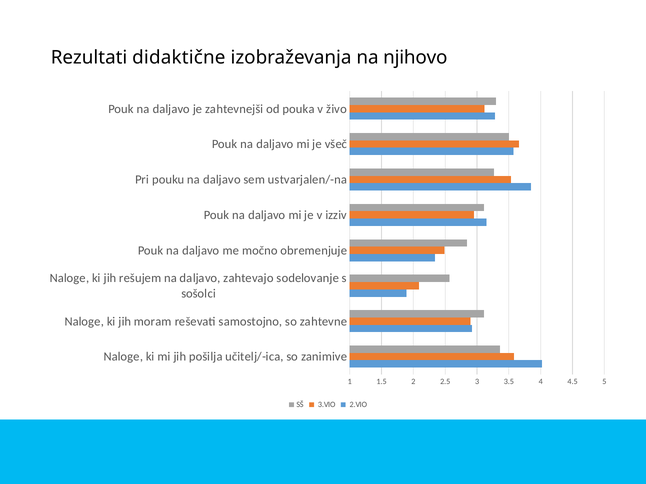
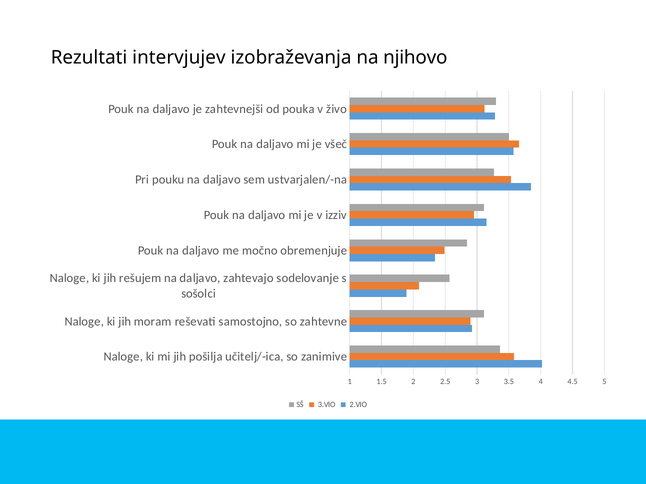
didaktične: didaktične -> intervjujev (179, 58)
